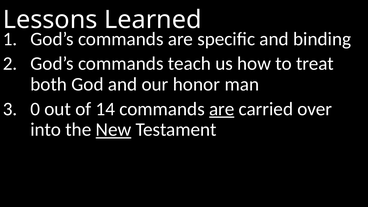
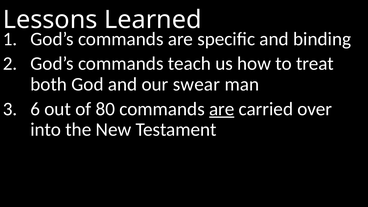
honor: honor -> swear (196, 84)
0: 0 -> 6 (35, 109)
14: 14 -> 80 (105, 109)
New underline: present -> none (113, 130)
